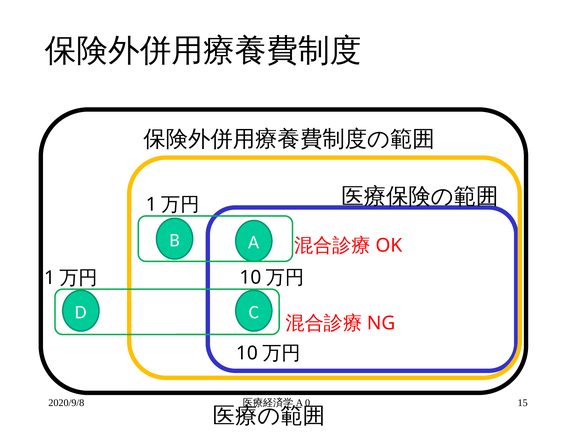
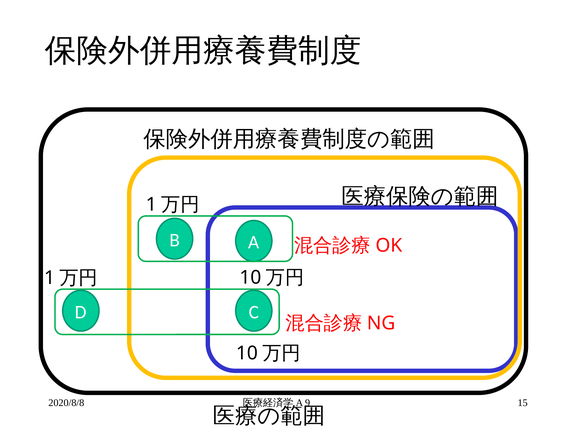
2020/9/8: 2020/9/8 -> 2020/8/8 (66, 403)
0: 0 -> 9 (308, 403)
